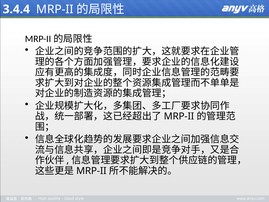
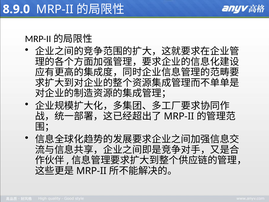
3.4.4: 3.4.4 -> 8.9.0 (16, 9)
